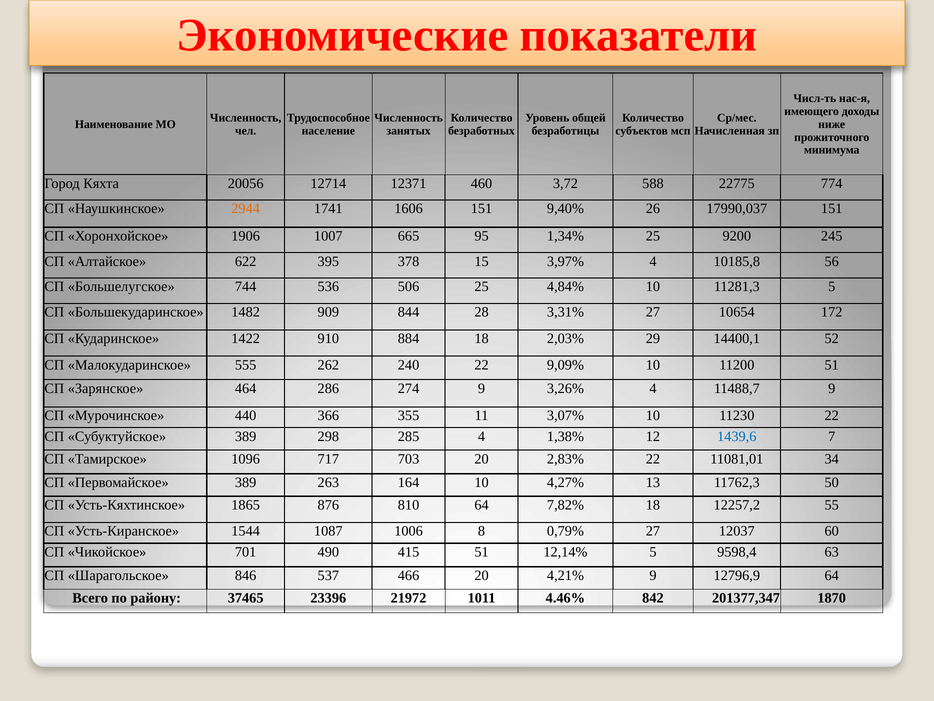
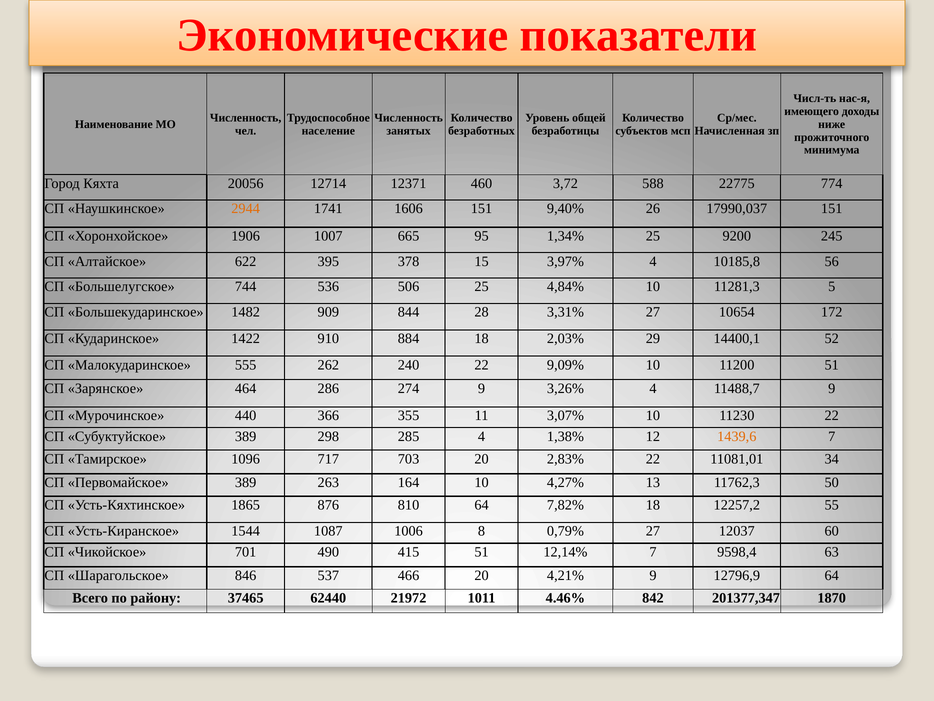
1439,6 colour: blue -> orange (737, 436)
12,14% 5: 5 -> 7 (653, 552)
23396: 23396 -> 62440 (328, 598)
